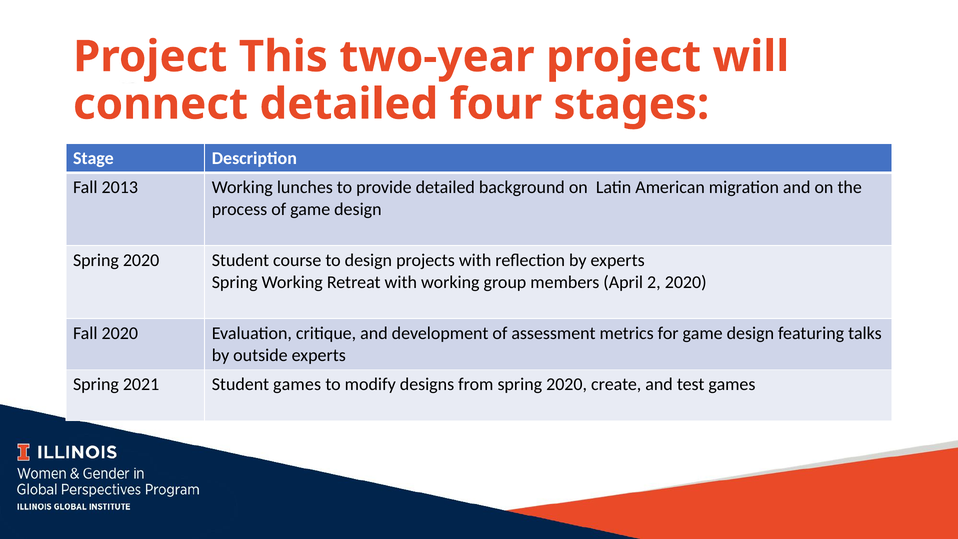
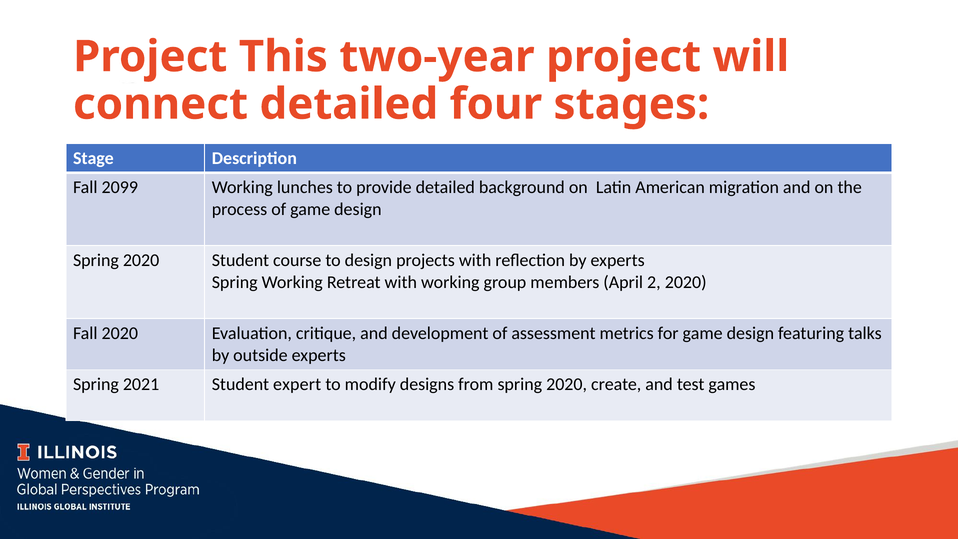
2013: 2013 -> 2099 (120, 187)
Student games: games -> expert (297, 384)
